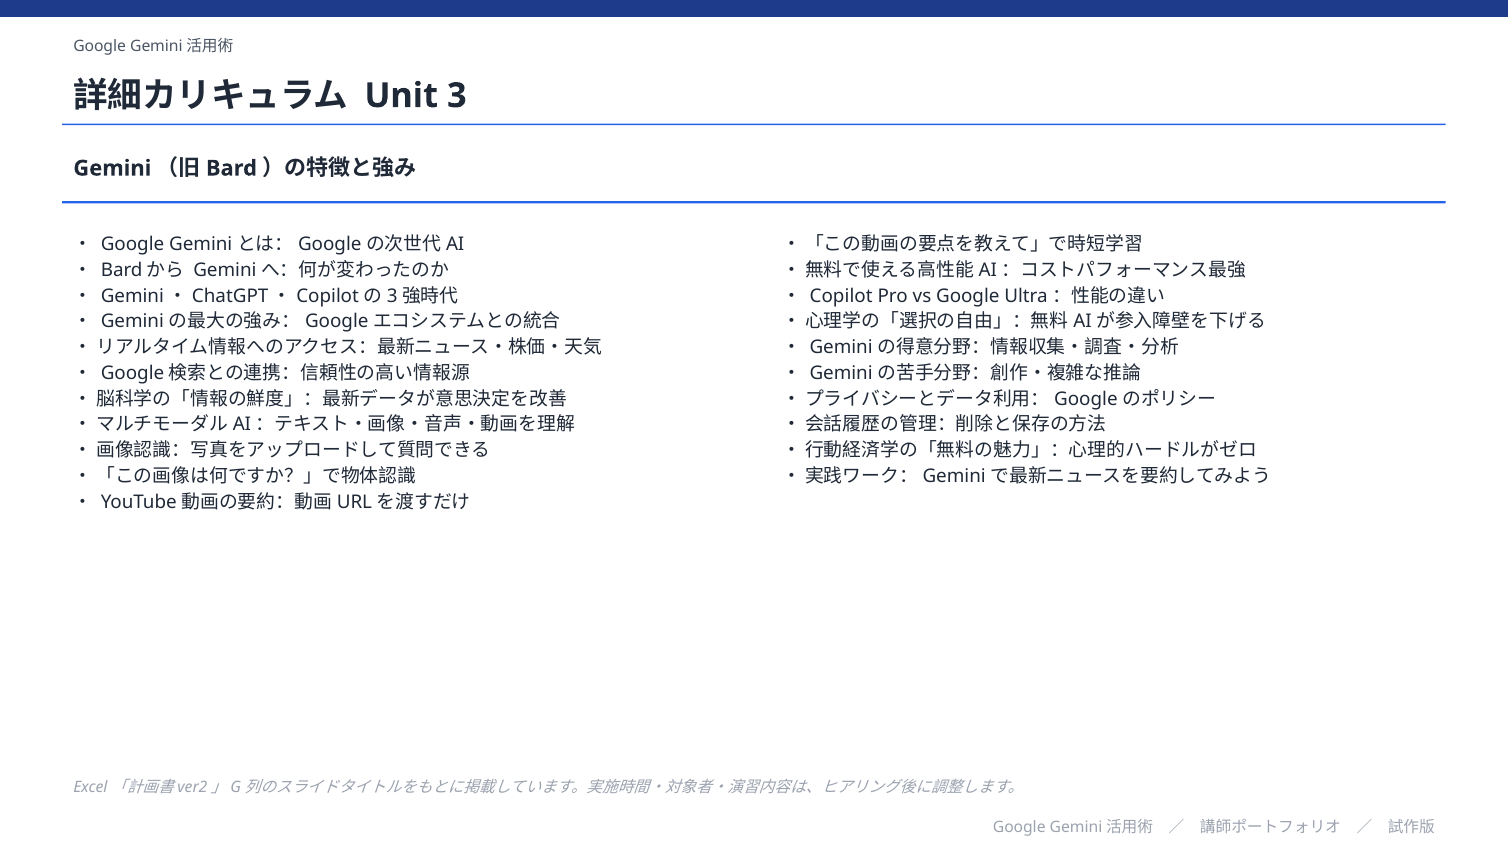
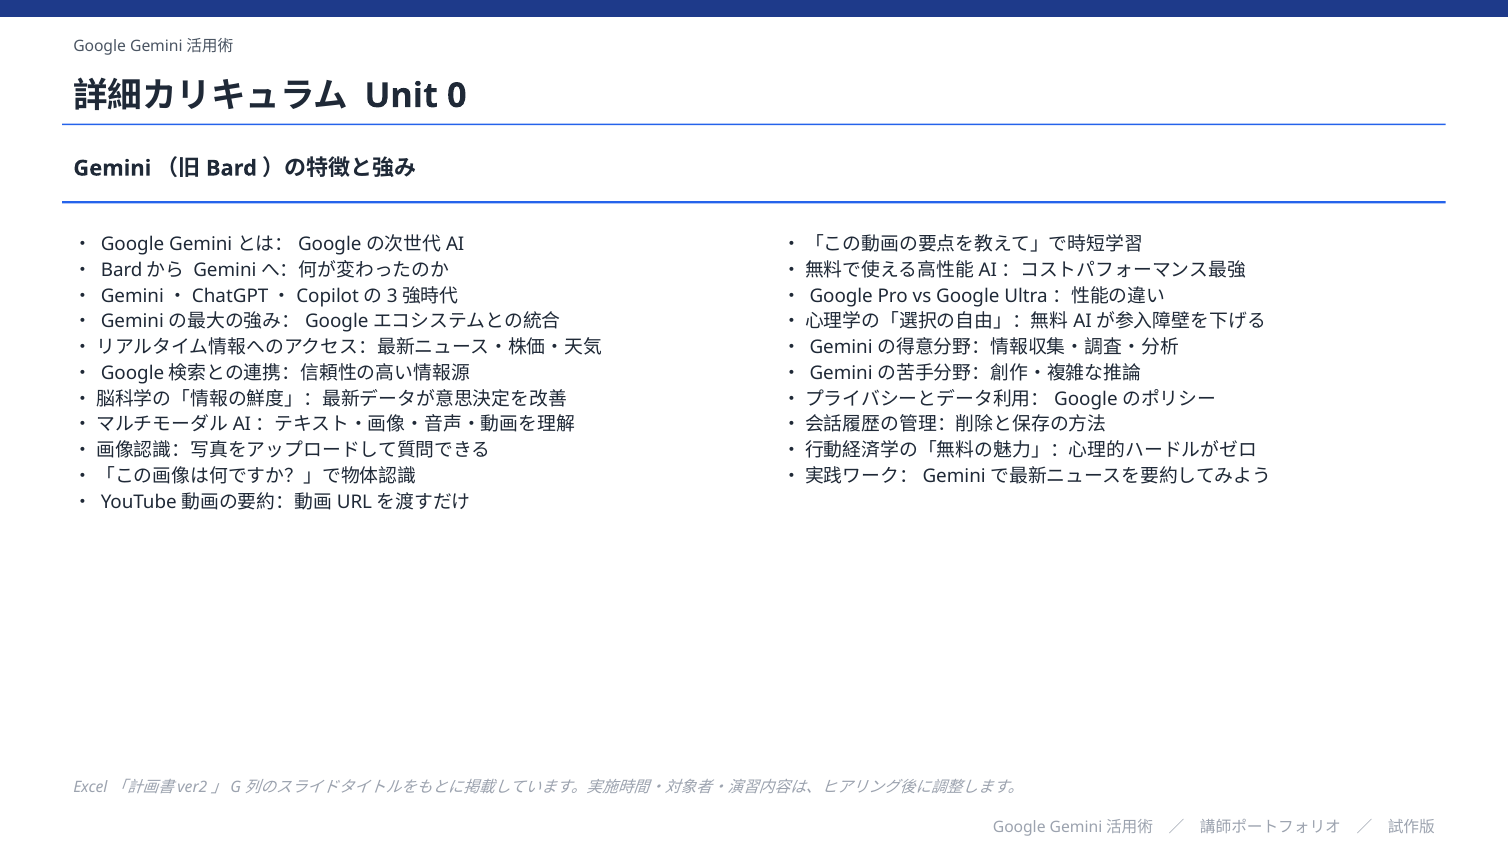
3: 3 -> 0 (457, 96)
Copilot: Copilot -> Google (841, 296)
